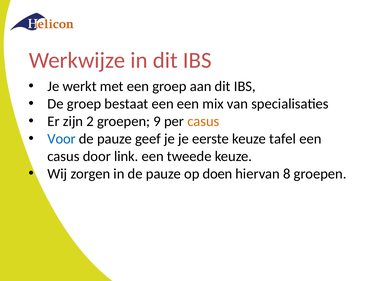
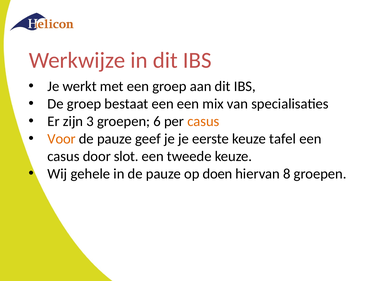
2: 2 -> 3 (90, 121)
9: 9 -> 6 (157, 121)
Voor colour: blue -> orange (62, 139)
link: link -> slot (126, 156)
zorgen: zorgen -> gehele (90, 174)
